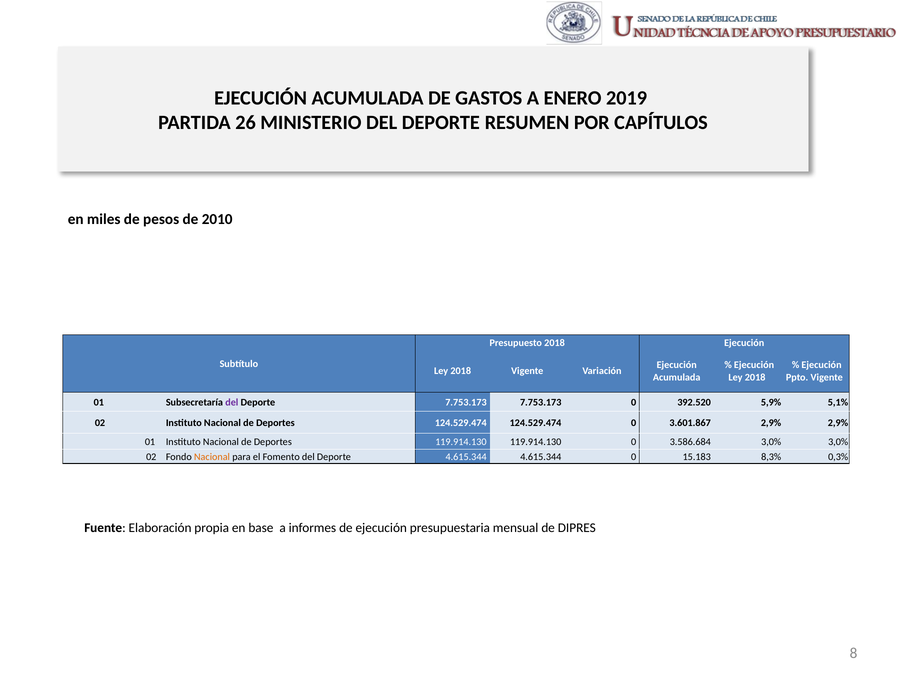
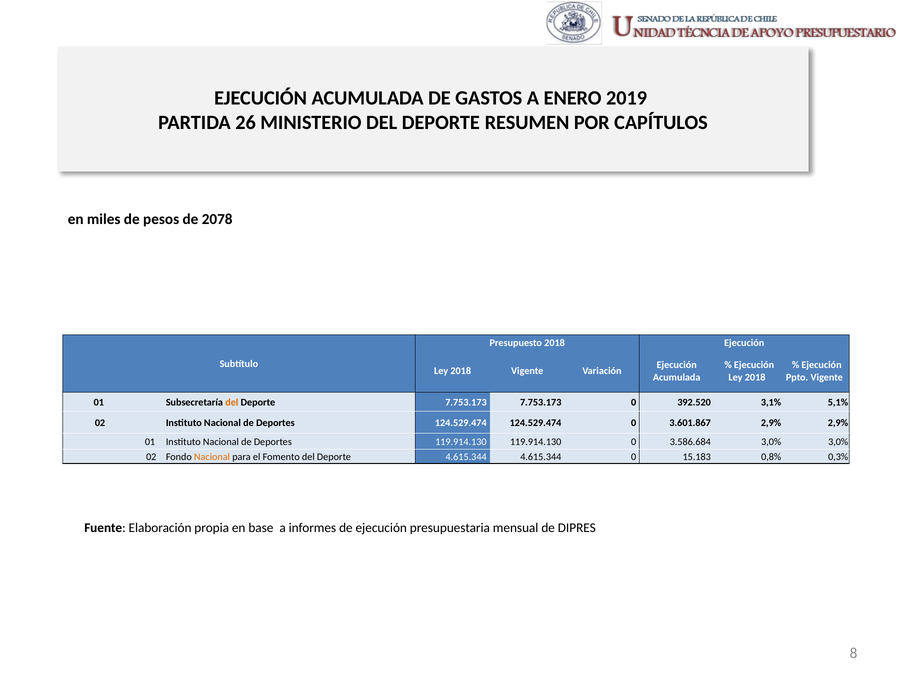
2010: 2010 -> 2078 (217, 219)
del colour: purple -> orange (232, 402)
5,9%: 5,9% -> 3,1% (771, 402)
8,3%: 8,3% -> 0,8% (771, 457)
